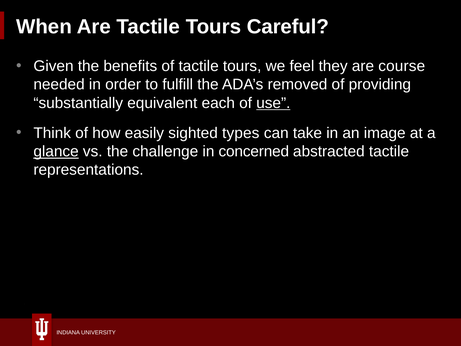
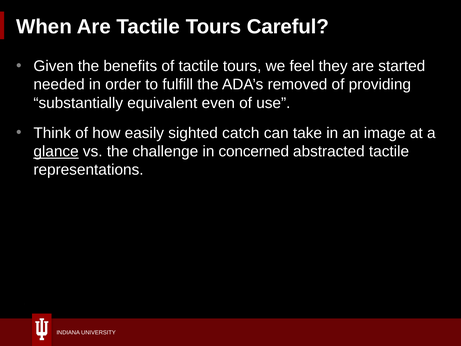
course: course -> started (402, 66)
each: each -> even (218, 103)
use underline: present -> none (273, 103)
types: types -> catch (241, 133)
